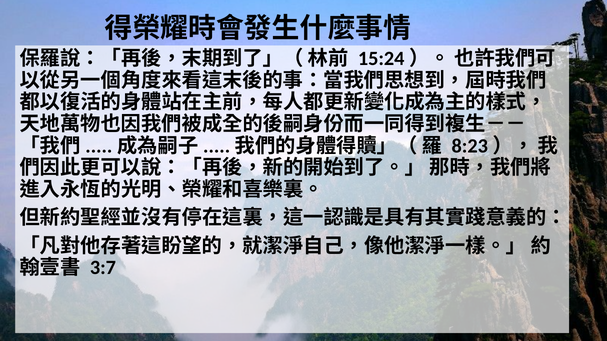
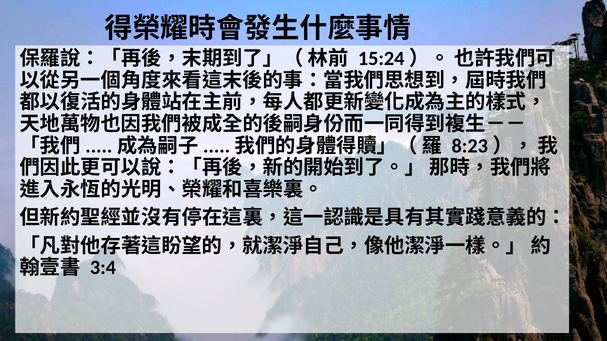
3:7: 3:7 -> 3:4 (103, 268)
